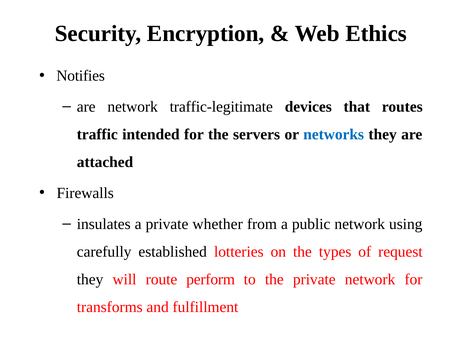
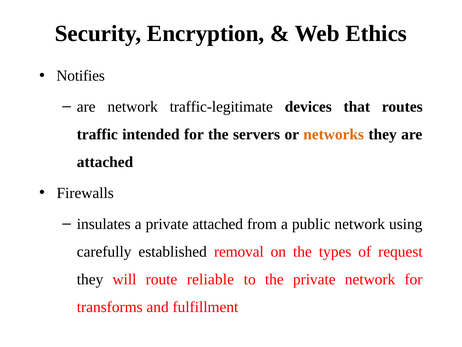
networks colour: blue -> orange (334, 134)
private whether: whether -> attached (218, 224)
lotteries: lotteries -> removal (239, 251)
perform: perform -> reliable (210, 279)
